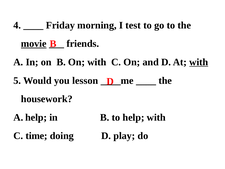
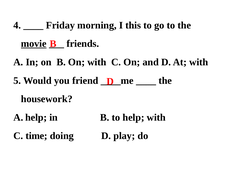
test: test -> this (133, 25)
with underline: present -> none (199, 62)
lesson: lesson -> friend (85, 80)
